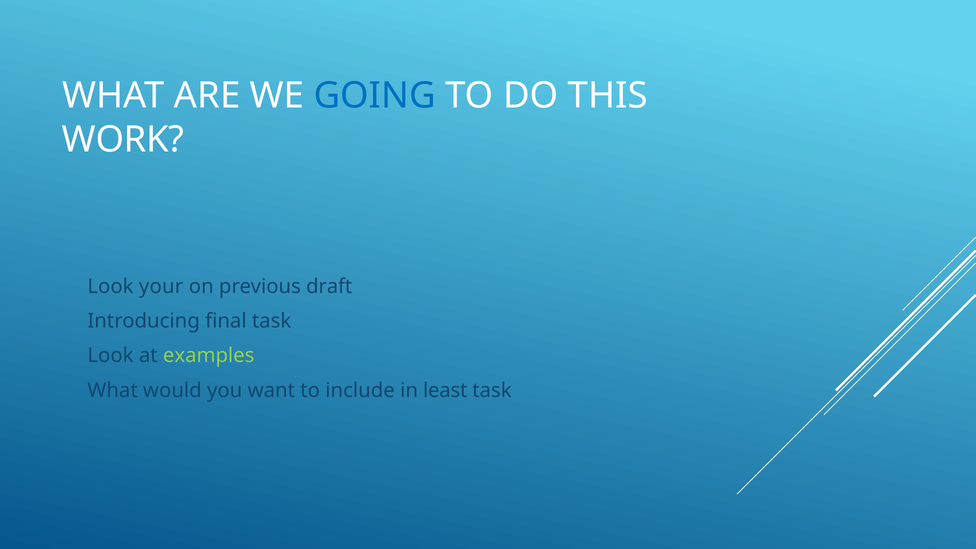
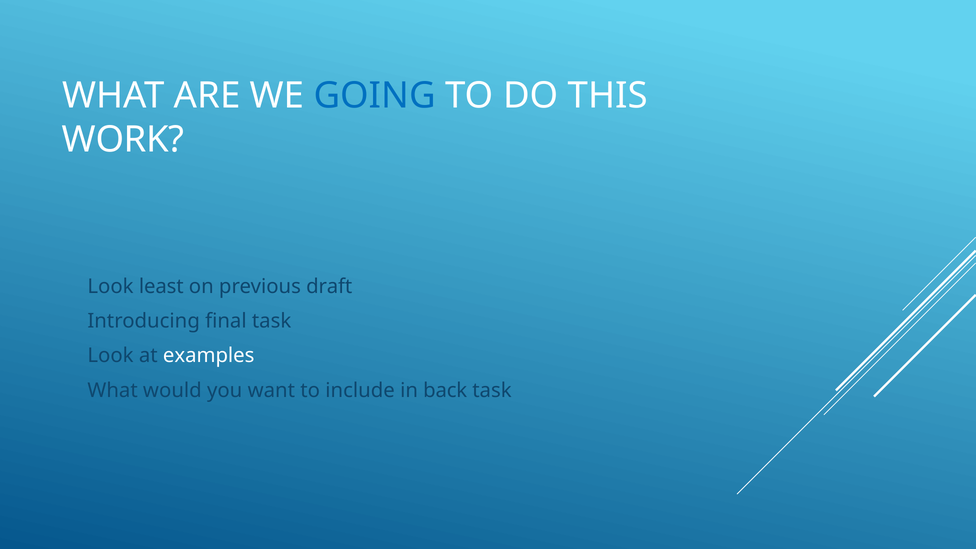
your: your -> least (161, 287)
examples colour: light green -> white (209, 356)
least: least -> back (445, 390)
